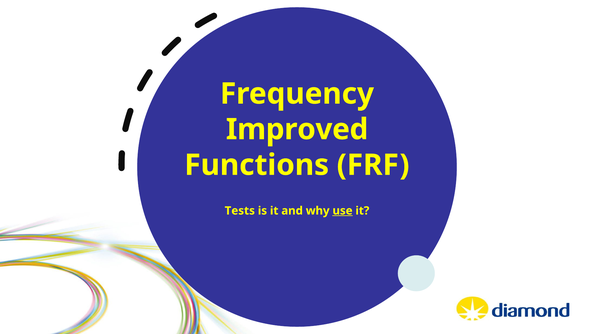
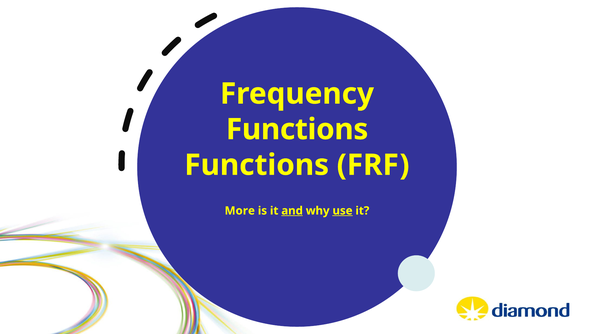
Improved: Improved -> Functions (297, 129)
Tests: Tests -> More (240, 211)
and underline: none -> present (292, 211)
